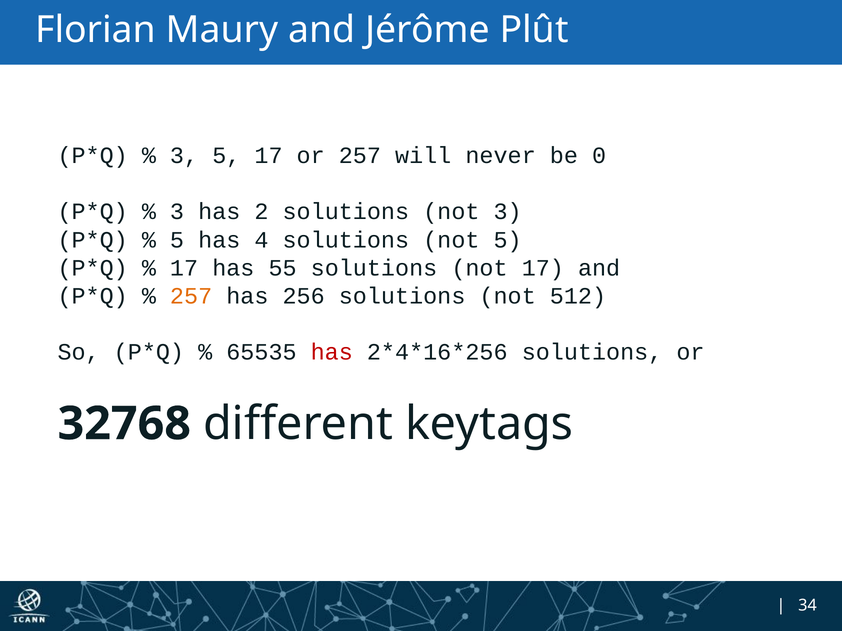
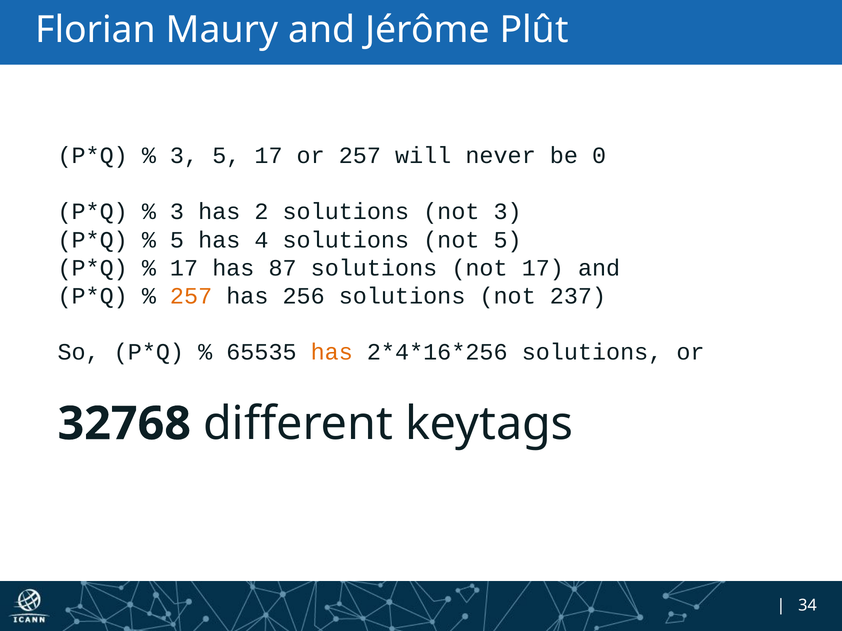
55: 55 -> 87 (283, 268)
512: 512 -> 237 (578, 296)
has colour: red -> orange (332, 352)
